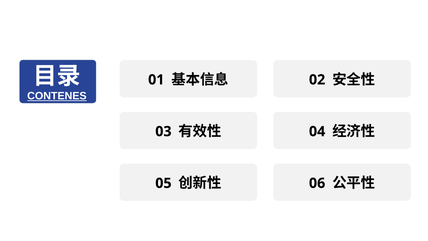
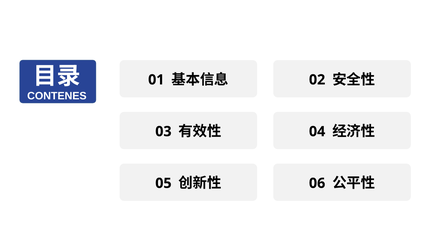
CONTENES underline: present -> none (57, 96)
